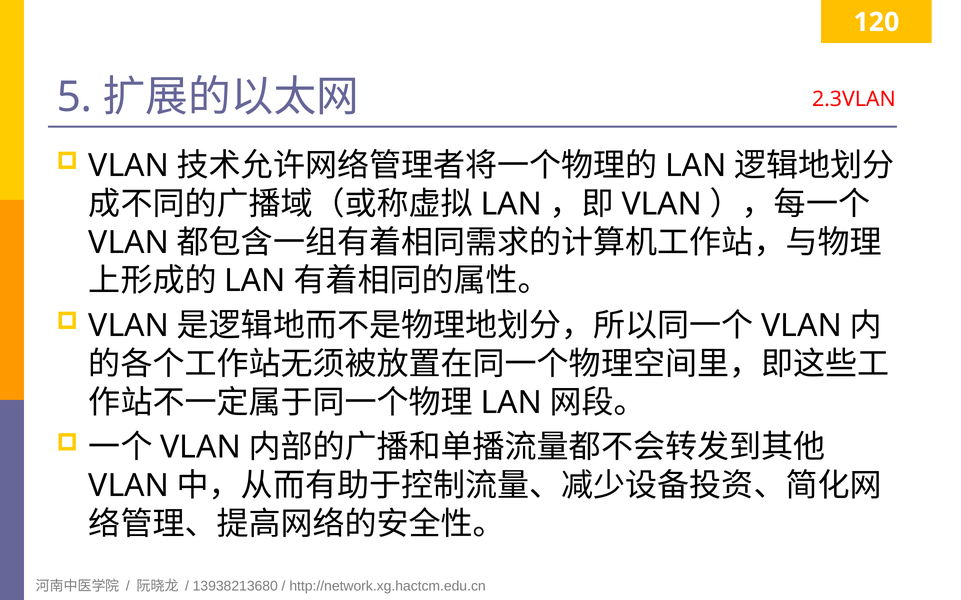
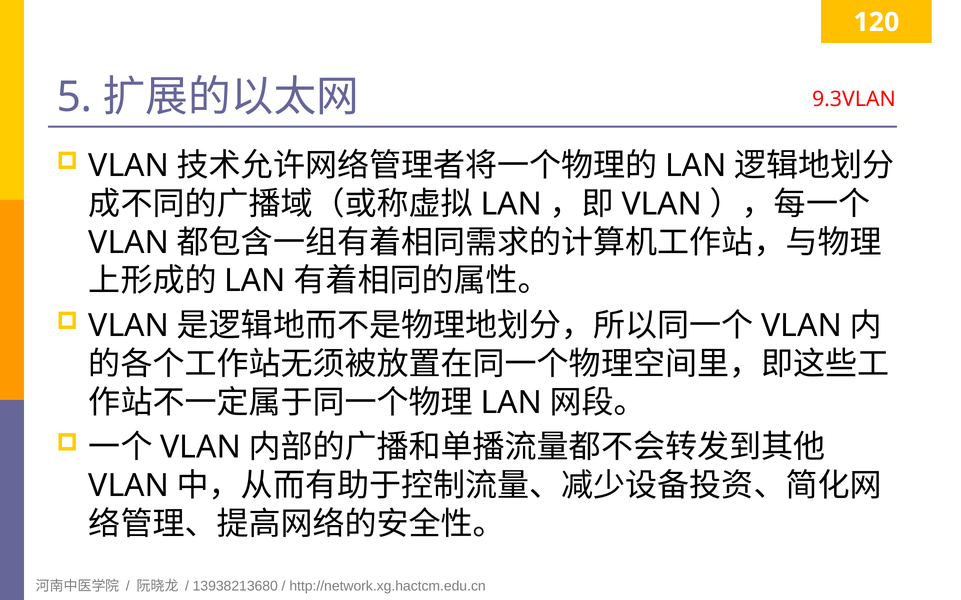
2.3VLAN: 2.3VLAN -> 9.3VLAN (854, 100)
